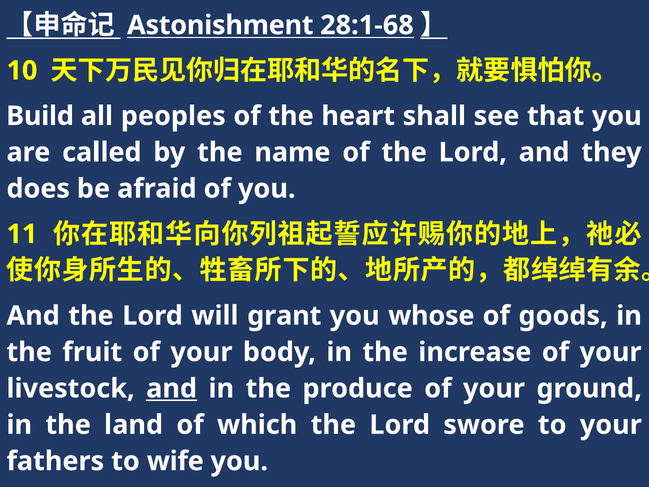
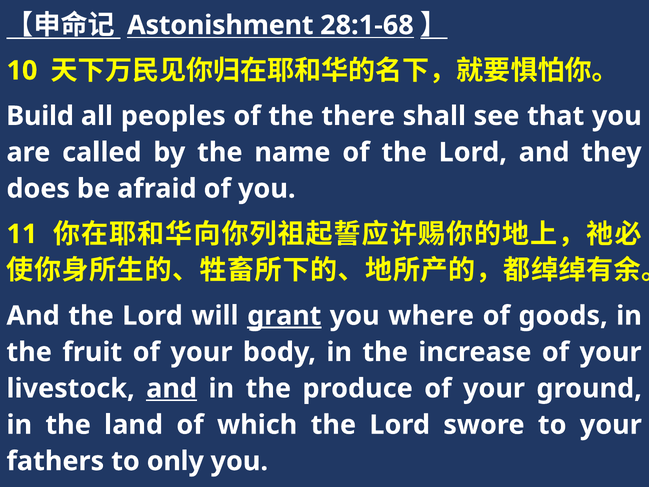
heart: heart -> there (358, 116)
grant underline: none -> present (284, 316)
whose: whose -> where (431, 316)
wife: wife -> only (175, 461)
